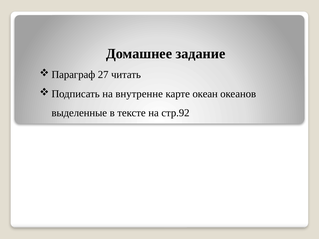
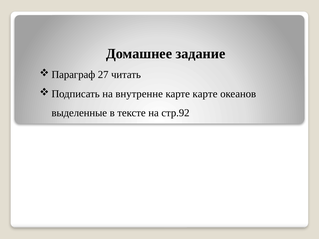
карте океан: океан -> карте (205, 94)
